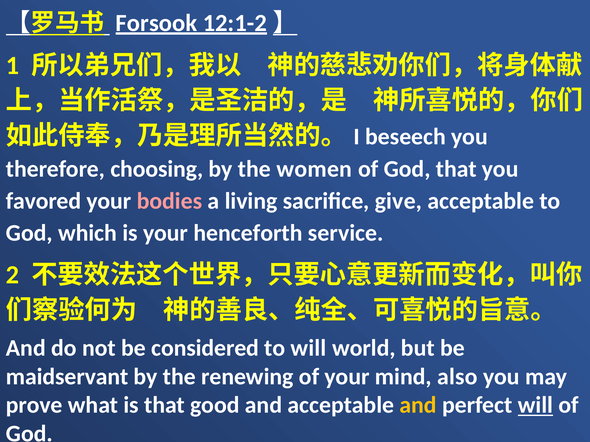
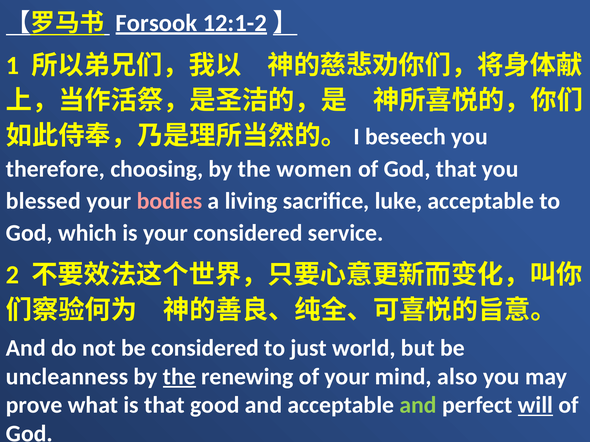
favored: favored -> blessed (43, 201)
give: give -> luke (399, 201)
your henceforth: henceforth -> considered (248, 233)
to will: will -> just (309, 349)
maidservant: maidservant -> uncleanness (67, 377)
the underline: none -> present (179, 377)
and colour: yellow -> light green (418, 406)
